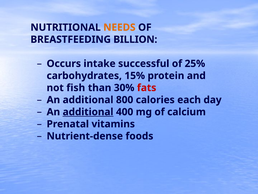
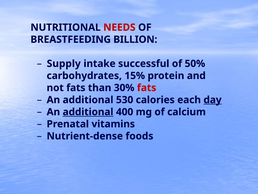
NEEDS colour: orange -> red (119, 27)
Occurs: Occurs -> Supply (64, 63)
25%: 25% -> 50% (195, 63)
not fish: fish -> fats (76, 88)
800: 800 -> 530 (125, 100)
day underline: none -> present (213, 100)
